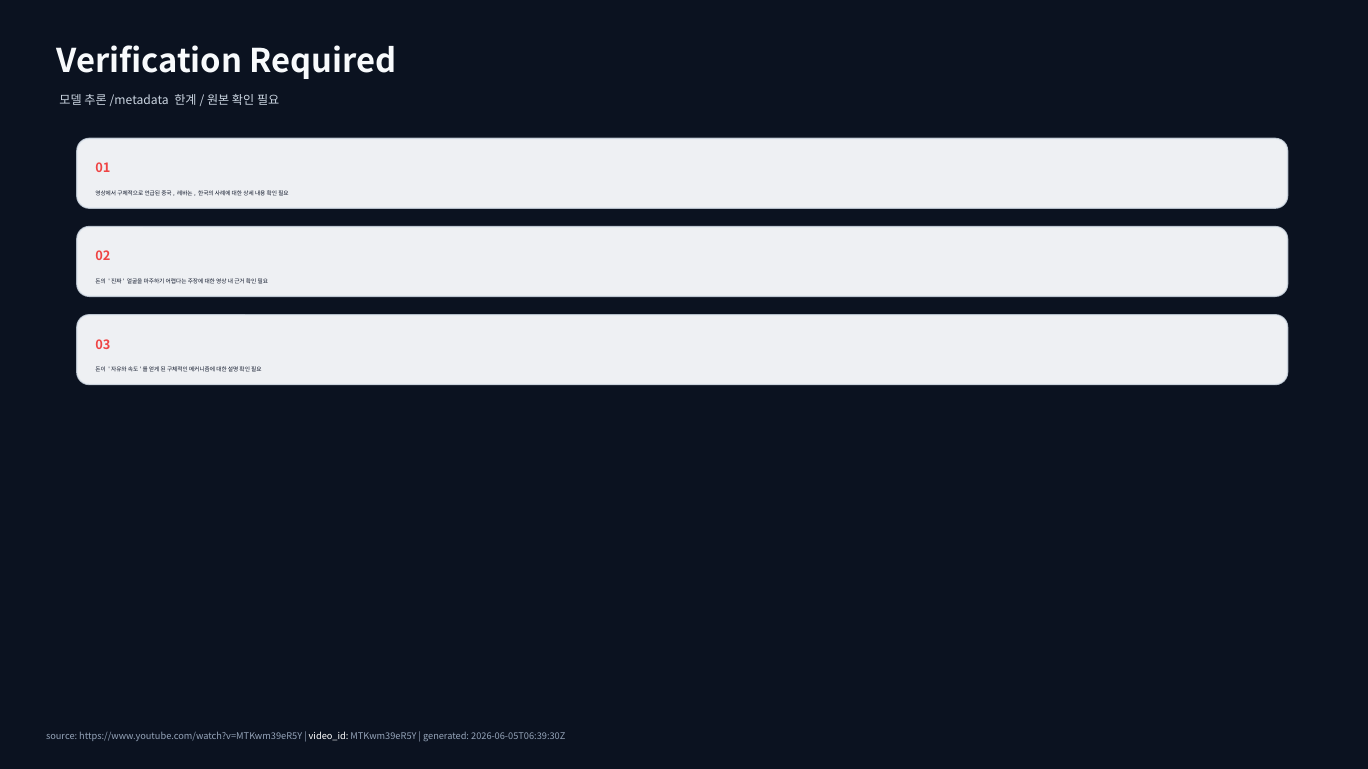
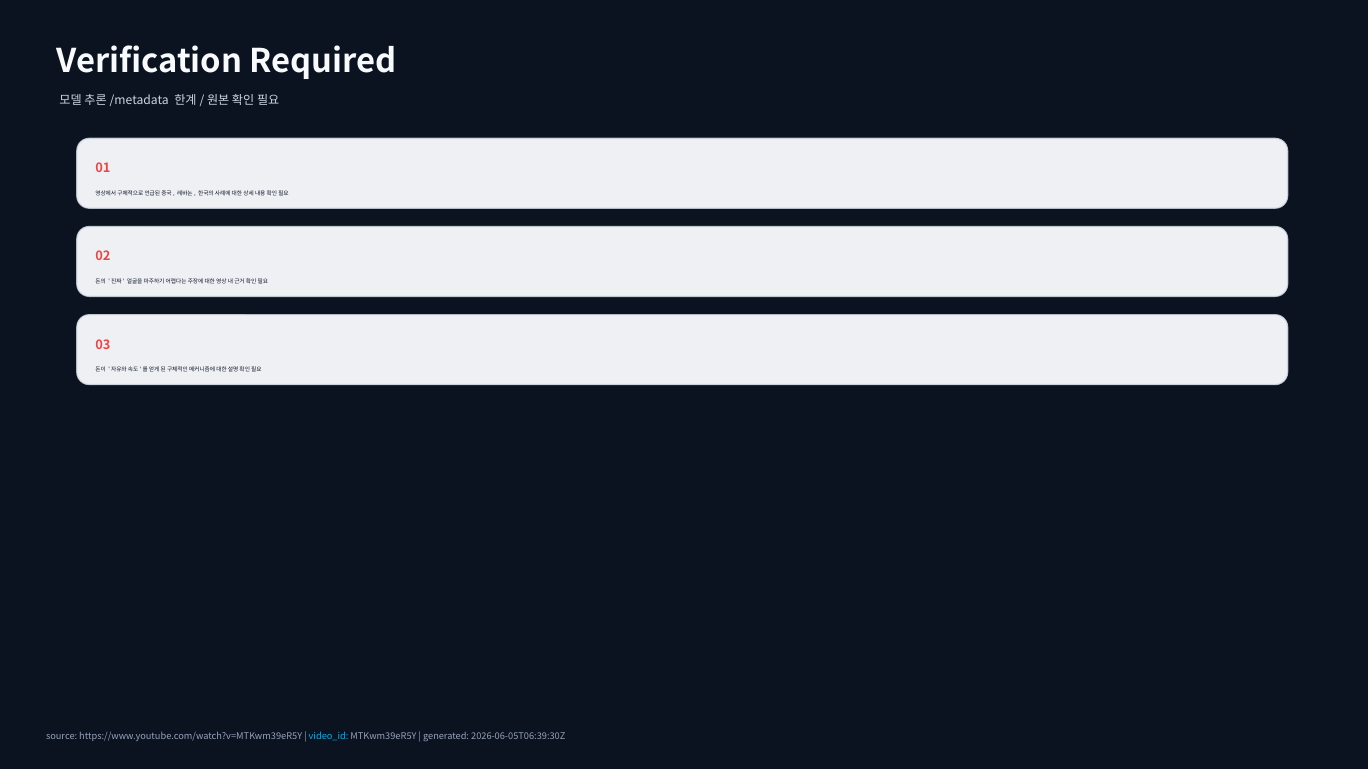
video_id colour: white -> light blue (329, 737)
